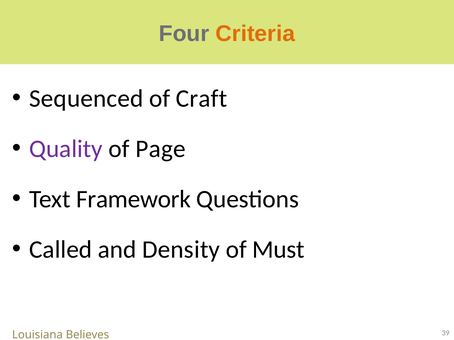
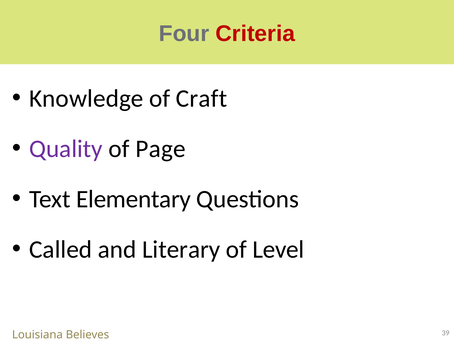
Criteria colour: orange -> red (255, 34)
Sequenced: Sequenced -> Knowledge (86, 99)
Framework: Framework -> Elementary (134, 199)
Density: Density -> Literary (181, 250)
Must: Must -> Level (278, 250)
